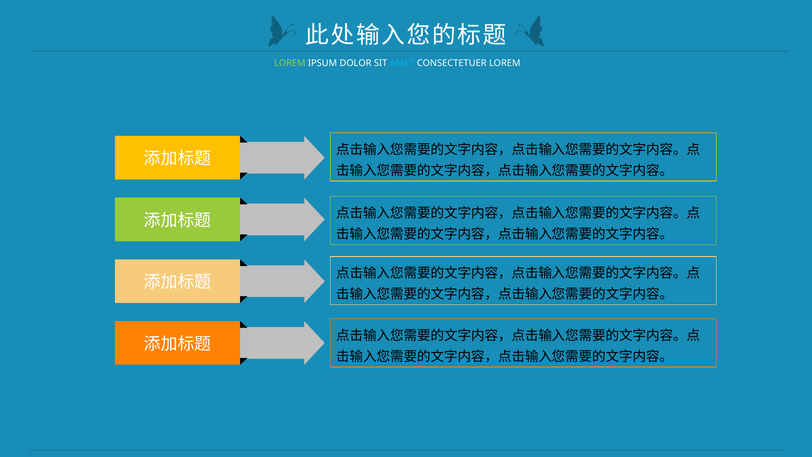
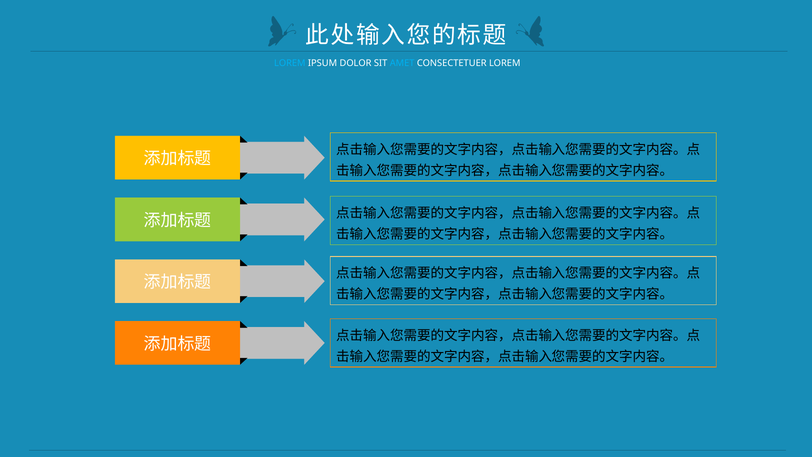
LOREM colour: light green -> light blue (290, 63)
